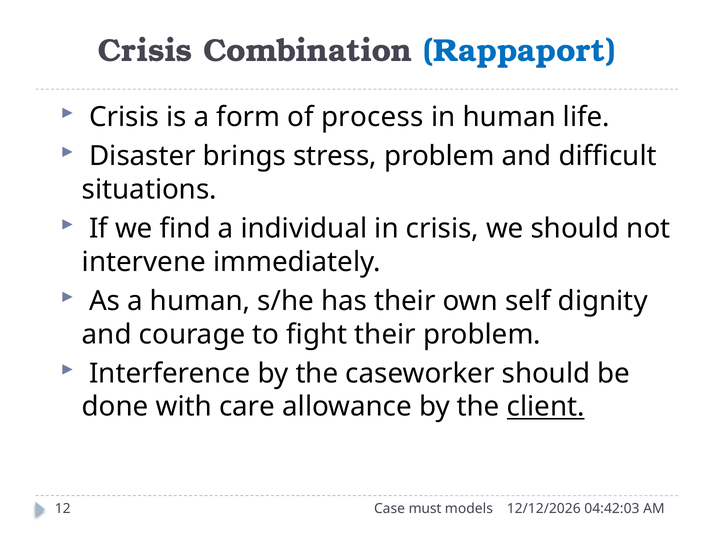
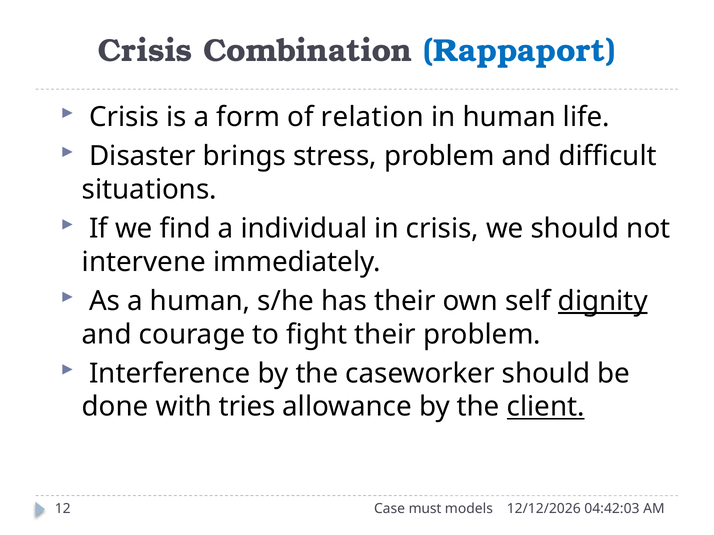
process: process -> relation (372, 117)
dignity underline: none -> present (603, 301)
care: care -> tries (247, 407)
